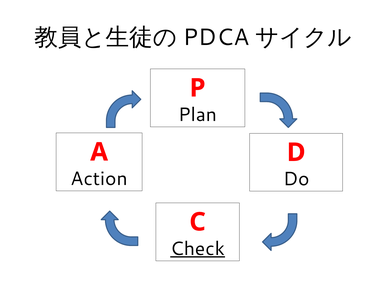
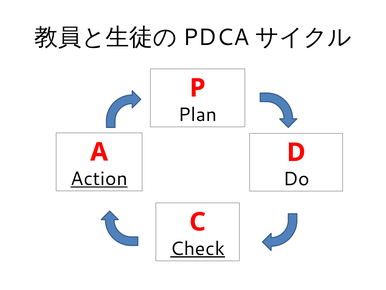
Action underline: none -> present (99, 178)
